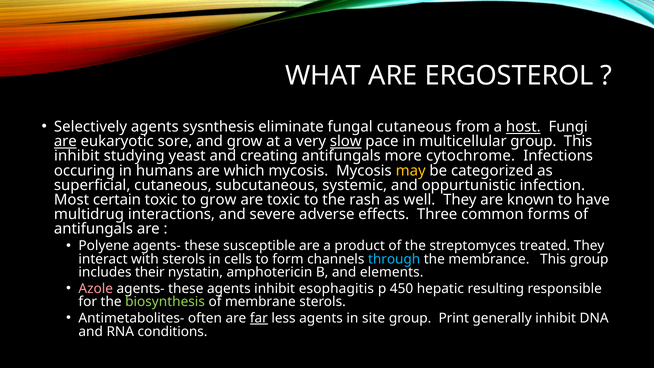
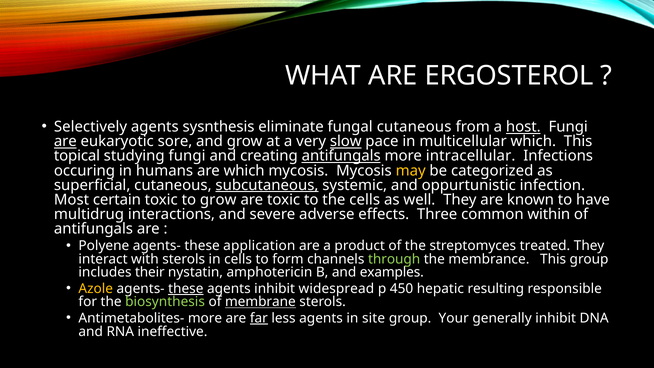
multicellular group: group -> which (533, 141)
inhibit: inhibit -> topical (77, 156)
studying yeast: yeast -> fungi (187, 156)
antifungals underline: none -> present (341, 156)
cytochrome: cytochrome -> intracellular (471, 156)
subcutaneous underline: none -> present (267, 185)
the rash: rash -> cells (365, 200)
forms: forms -> within (549, 214)
susceptible: susceptible -> application (259, 246)
through colour: light blue -> light green (394, 259)
elements: elements -> examples (392, 272)
Azole colour: pink -> yellow (96, 289)
these underline: none -> present (186, 289)
esophagitis: esophagitis -> widespread (336, 289)
membrane underline: none -> present (260, 302)
Antimetabolites- often: often -> more (205, 318)
Print: Print -> Your (454, 318)
conditions: conditions -> ineffective (173, 331)
